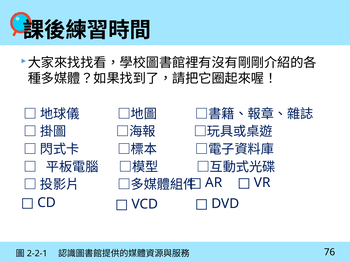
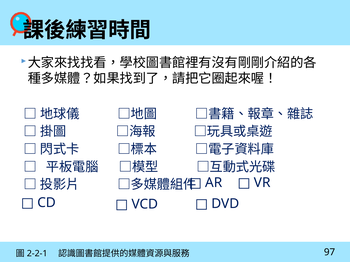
76: 76 -> 97 (330, 253)
